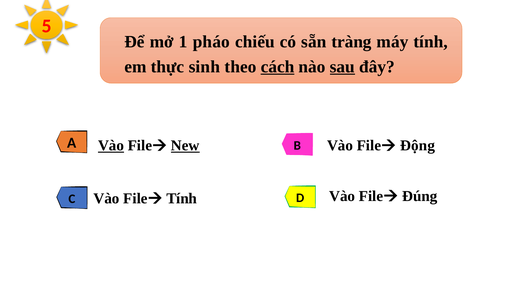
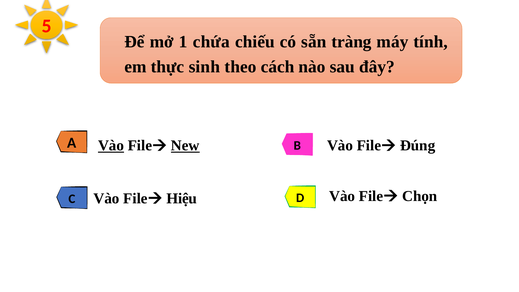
pháo: pháo -> chứa (211, 42)
cách underline: present -> none (278, 67)
sau underline: present -> none (342, 67)
Động: Động -> Đúng (418, 146)
Tính: Tính -> Hiệu (182, 198)
Đúng: Đúng -> Chọn (420, 196)
